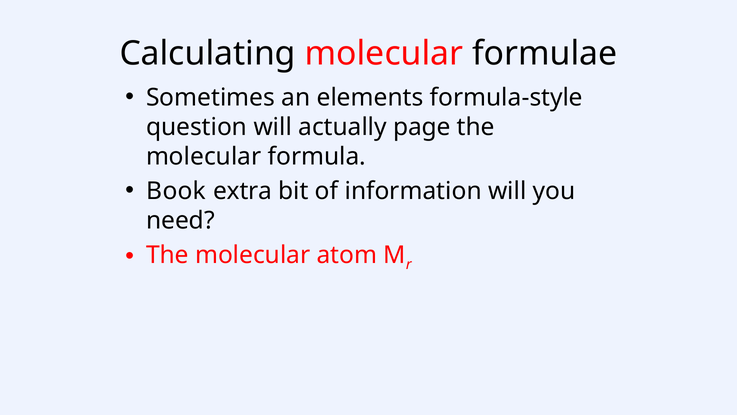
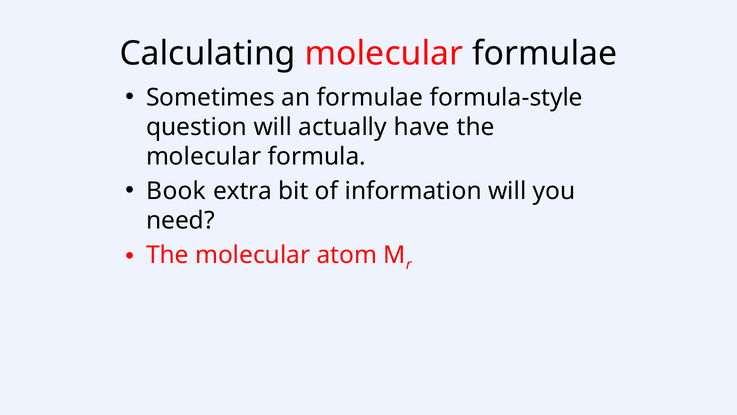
an elements: elements -> formulae (370, 98)
page: page -> have (422, 127)
